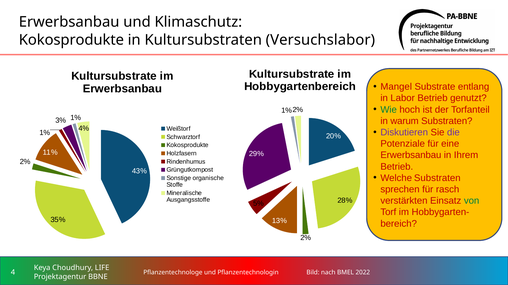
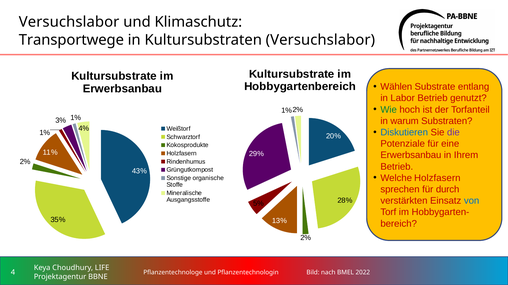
Erwerbsanbau: Erwerbsanbau -> Versuchslabor (69, 22)
Kokosprodukte: Kokosprodukte -> Transportwege (71, 40)
Mangel: Mangel -> Wählen (396, 87)
Diskutieren colour: purple -> blue (404, 133)
Welche Substraten: Substraten -> Holzfasern (437, 178)
rasch: rasch -> durch (448, 190)
von colour: green -> blue (472, 201)
